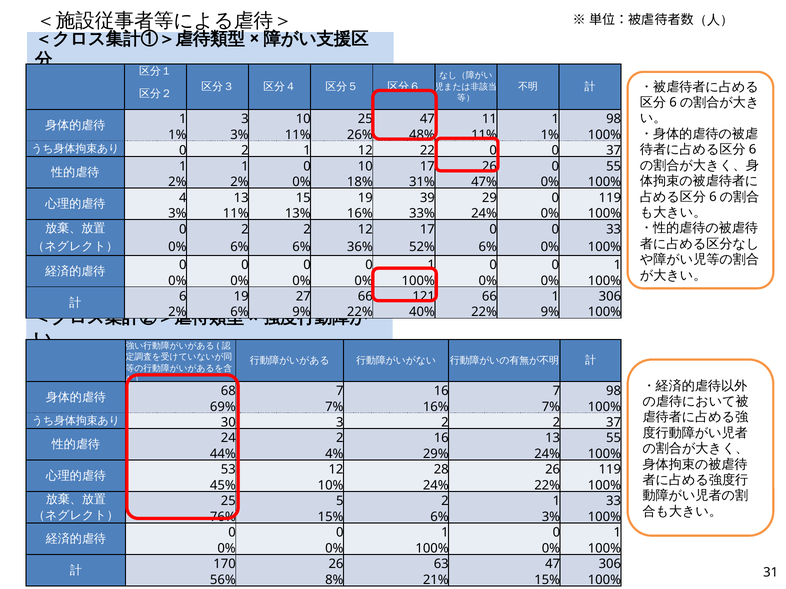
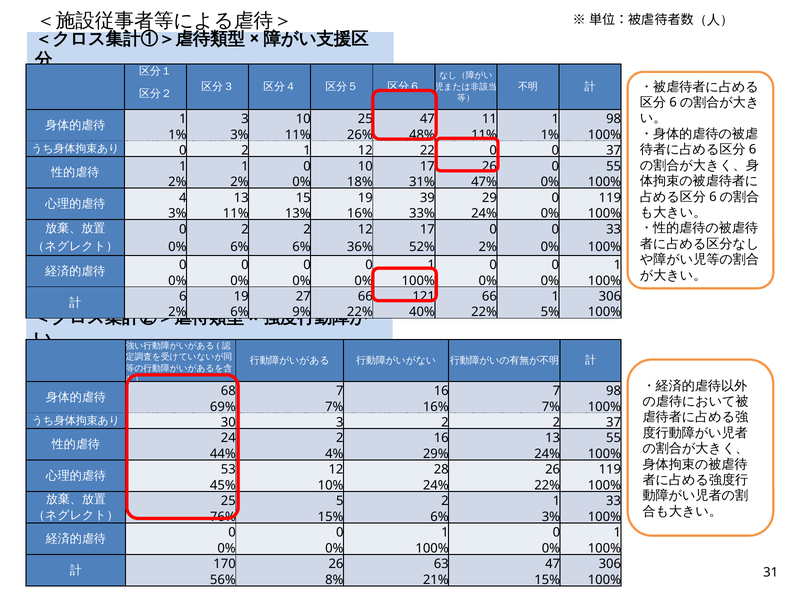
52% 6%: 6% -> 2% (488, 247)
22% 9%: 9% -> 5% (550, 312)
